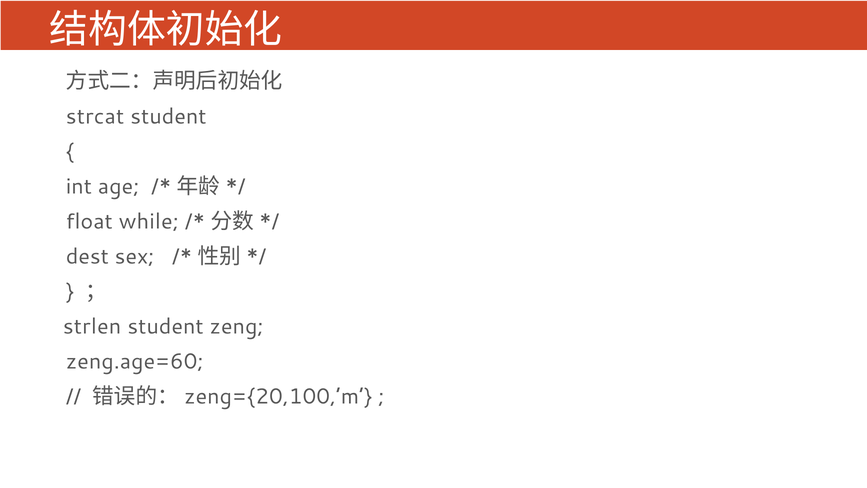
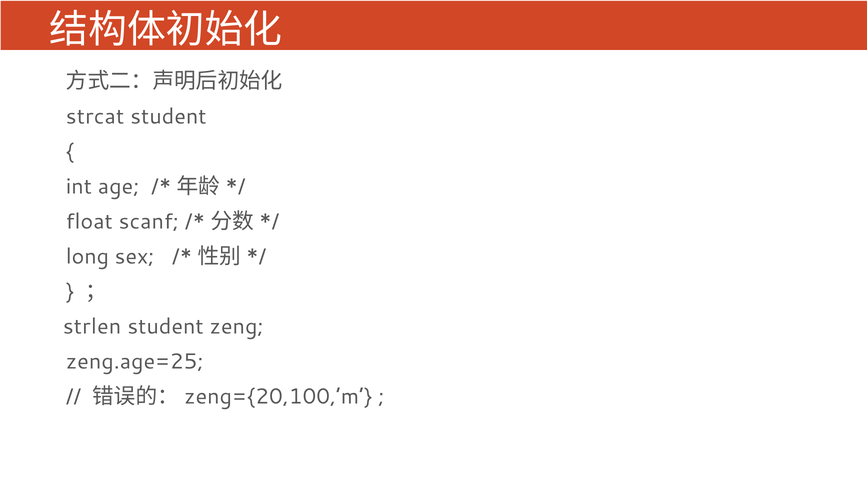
while: while -> scanf (149, 221)
dest: dest -> long (87, 256)
zeng.age=60: zeng.age=60 -> zeng.age=25 (135, 361)
